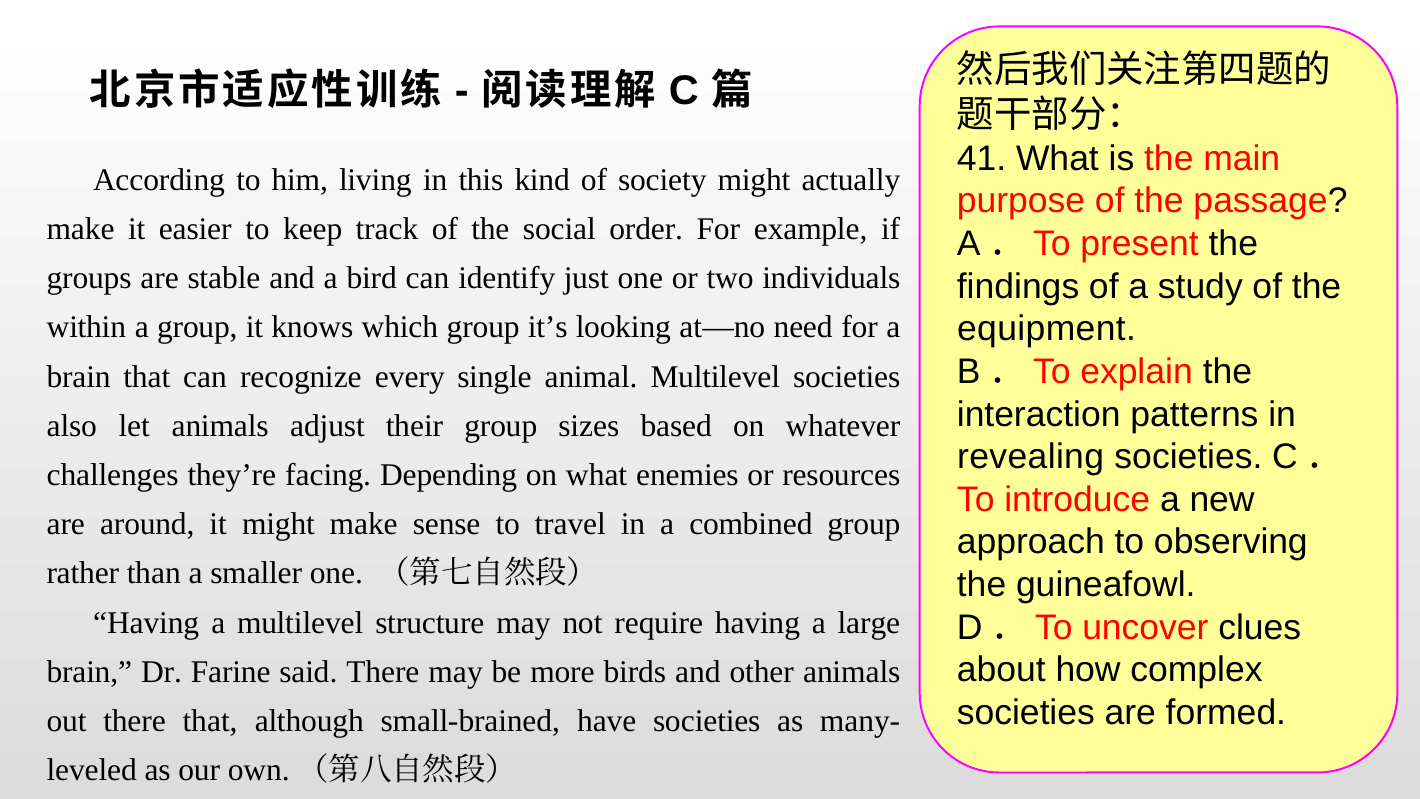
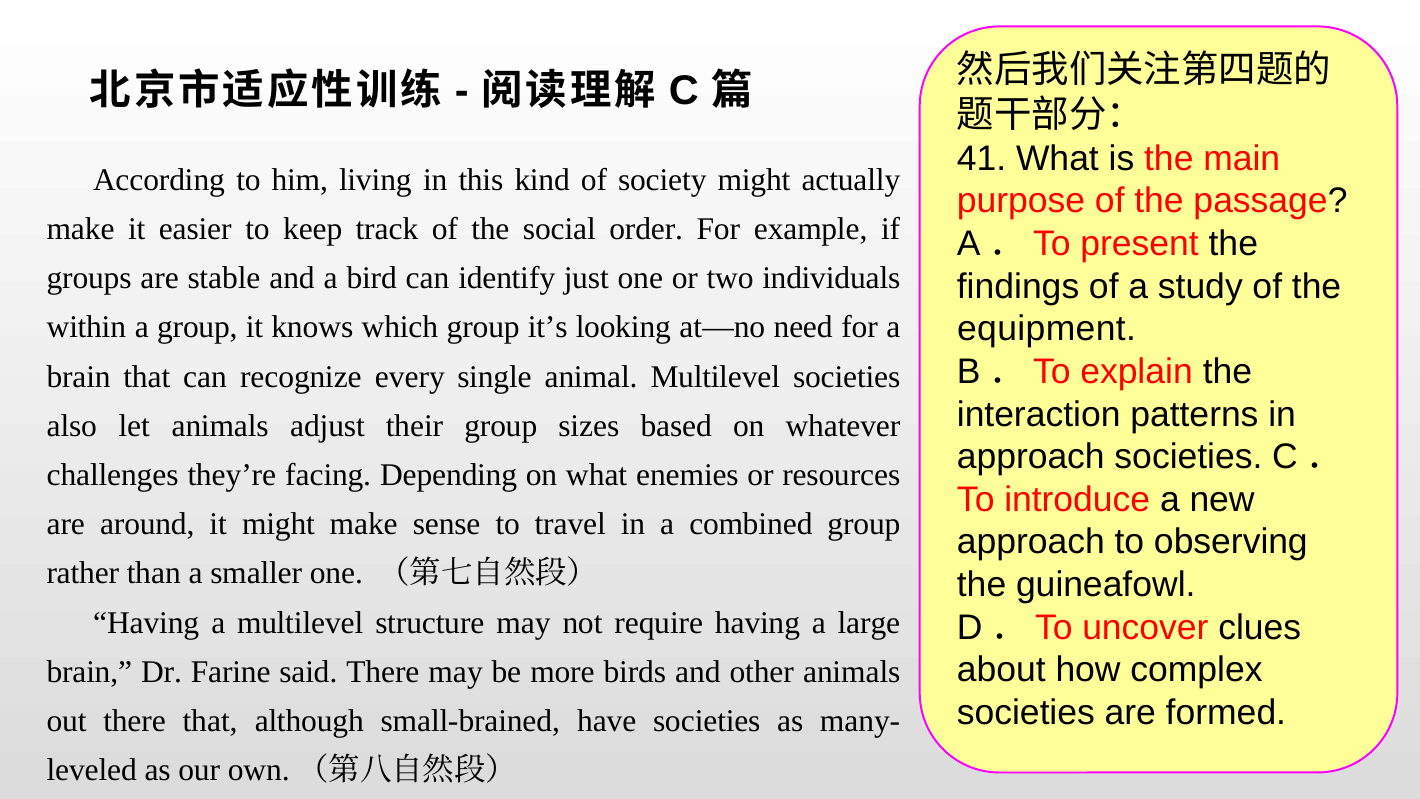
revealing: revealing -> approach (1031, 457)
